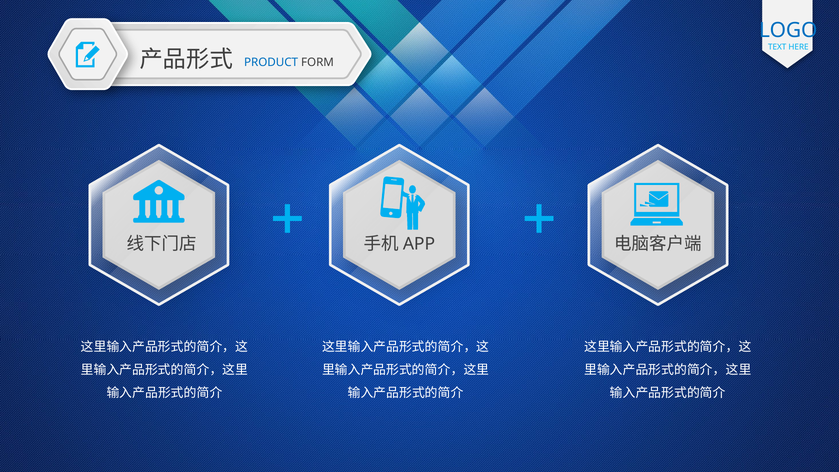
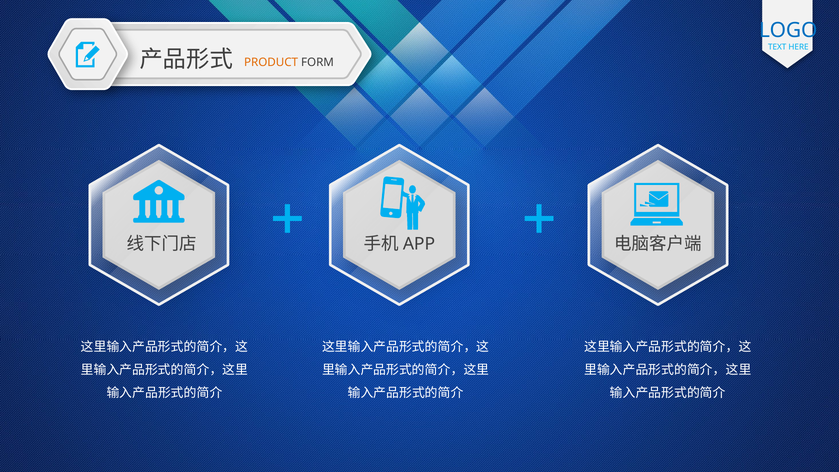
PRODUCT colour: blue -> orange (271, 62)
